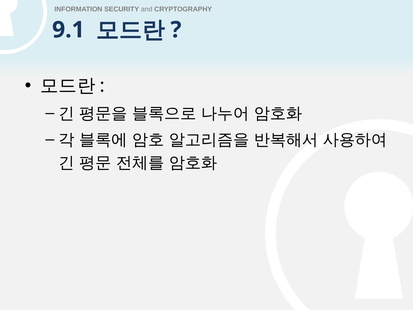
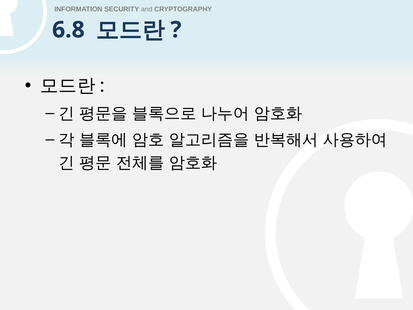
9.1: 9.1 -> 6.8 (68, 30)
